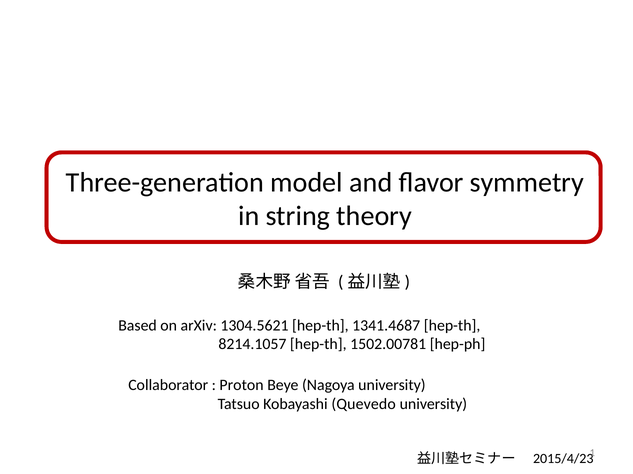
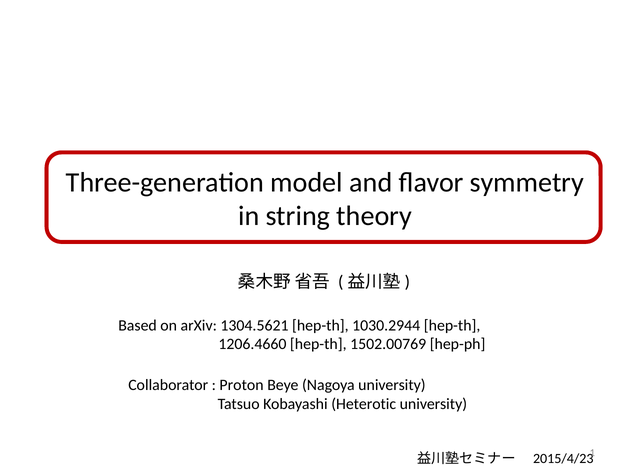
1341.4687: 1341.4687 -> 1030.2944 (386, 326)
8214.1057: 8214.1057 -> 1206.4660 (252, 345)
1502.00781: 1502.00781 -> 1502.00769 (388, 345)
Quevedo: Quevedo -> Heterotic (364, 405)
